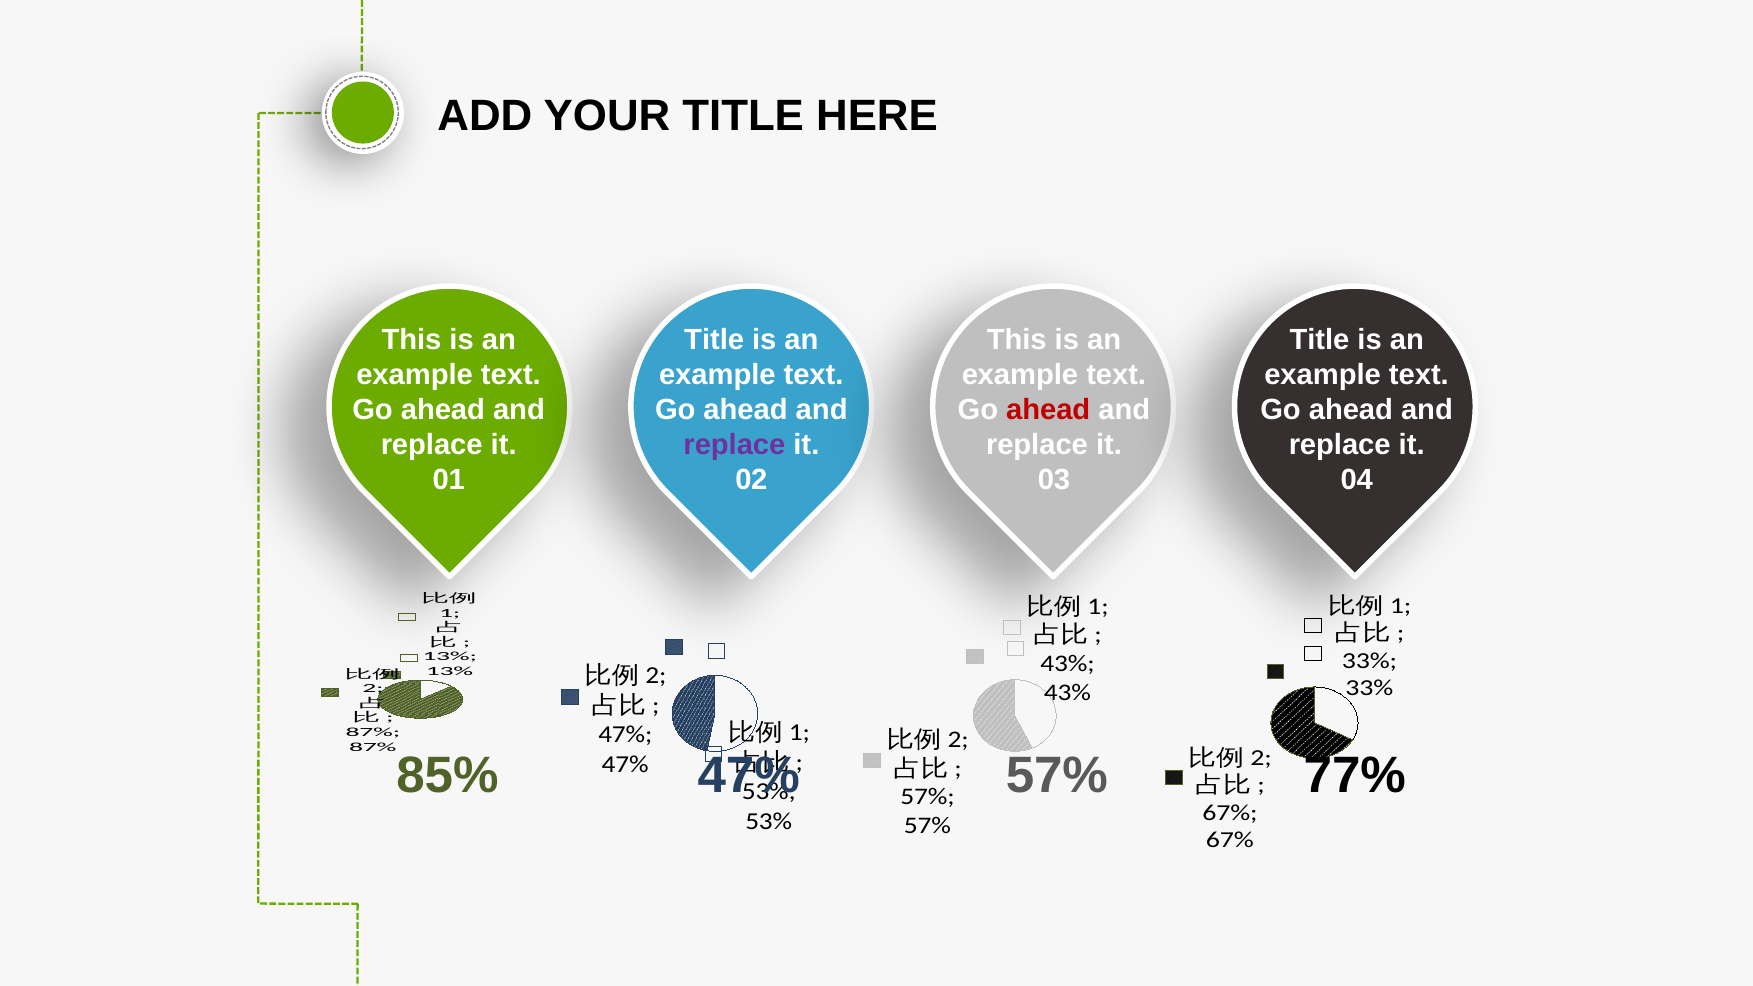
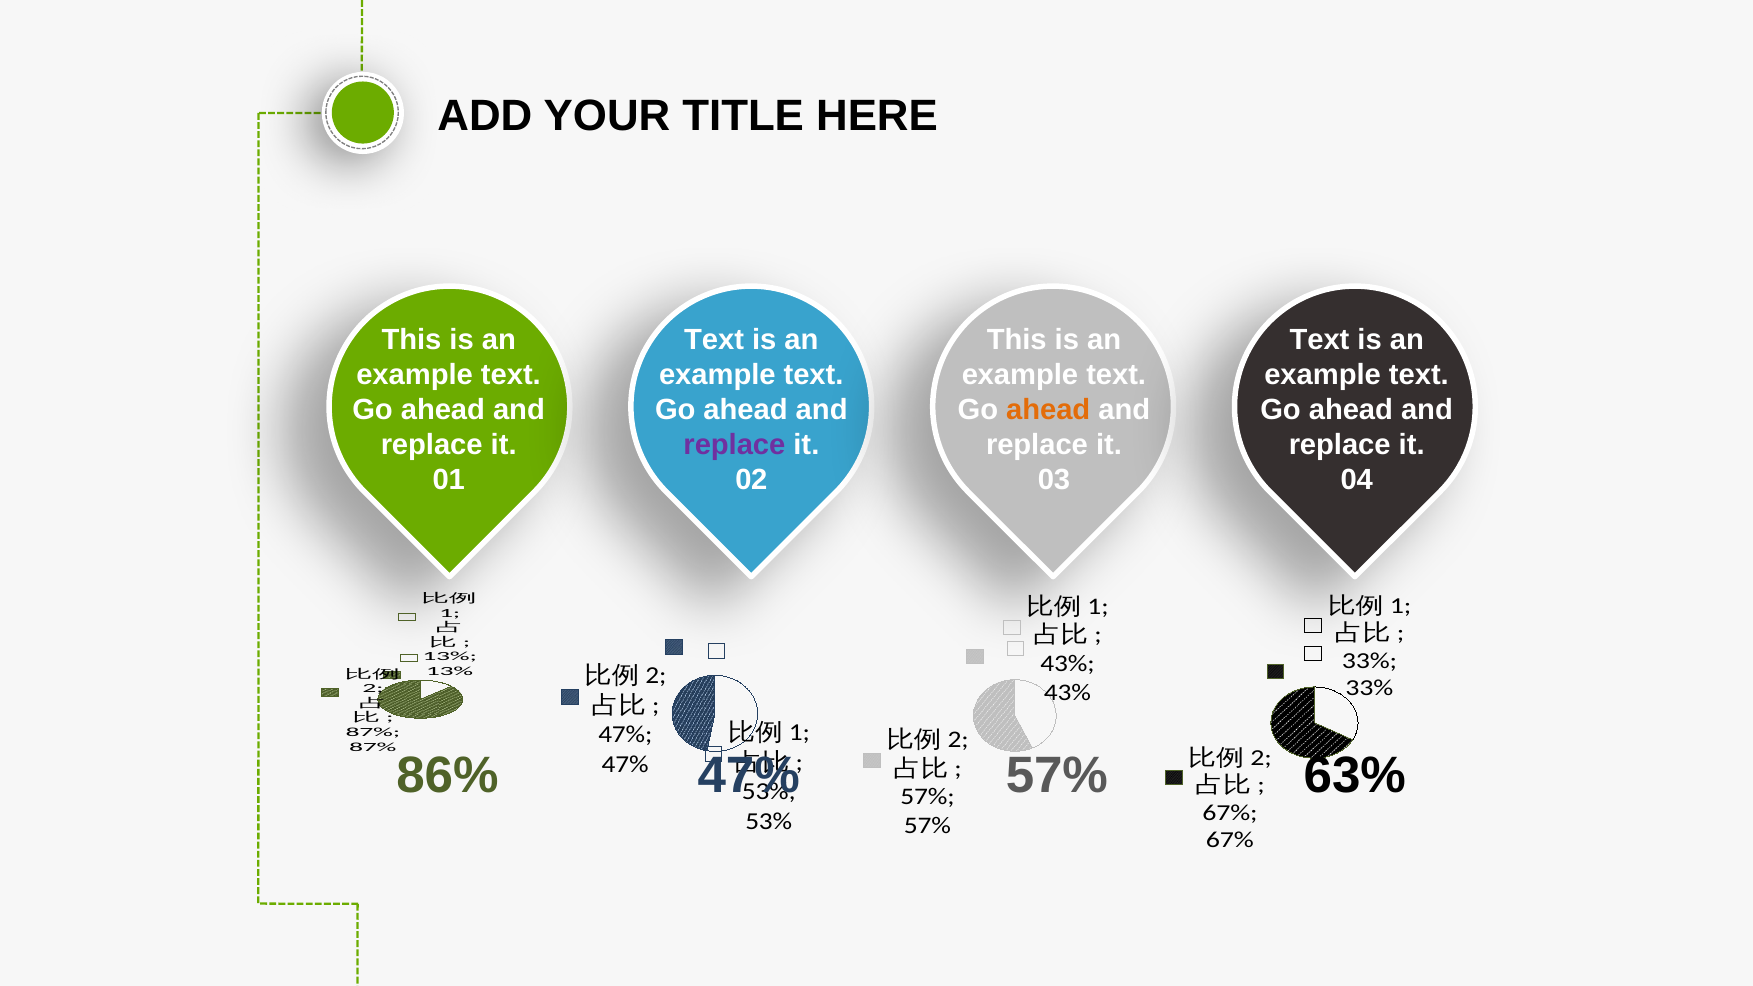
Title: Title -> Text (714, 340)
Title: Title -> Text (1320, 340)
ahead colour: red -> orange (1048, 410)
85%: 85% -> 86% (447, 776)
77%: 77% -> 63% (1355, 776)
